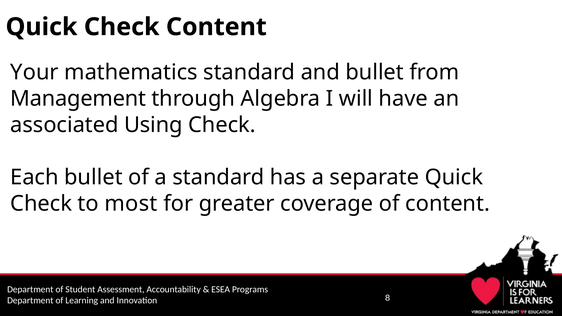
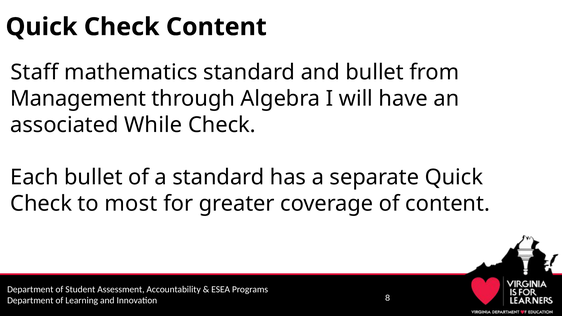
Your: Your -> Staff (34, 72)
Using: Using -> While (153, 125)
